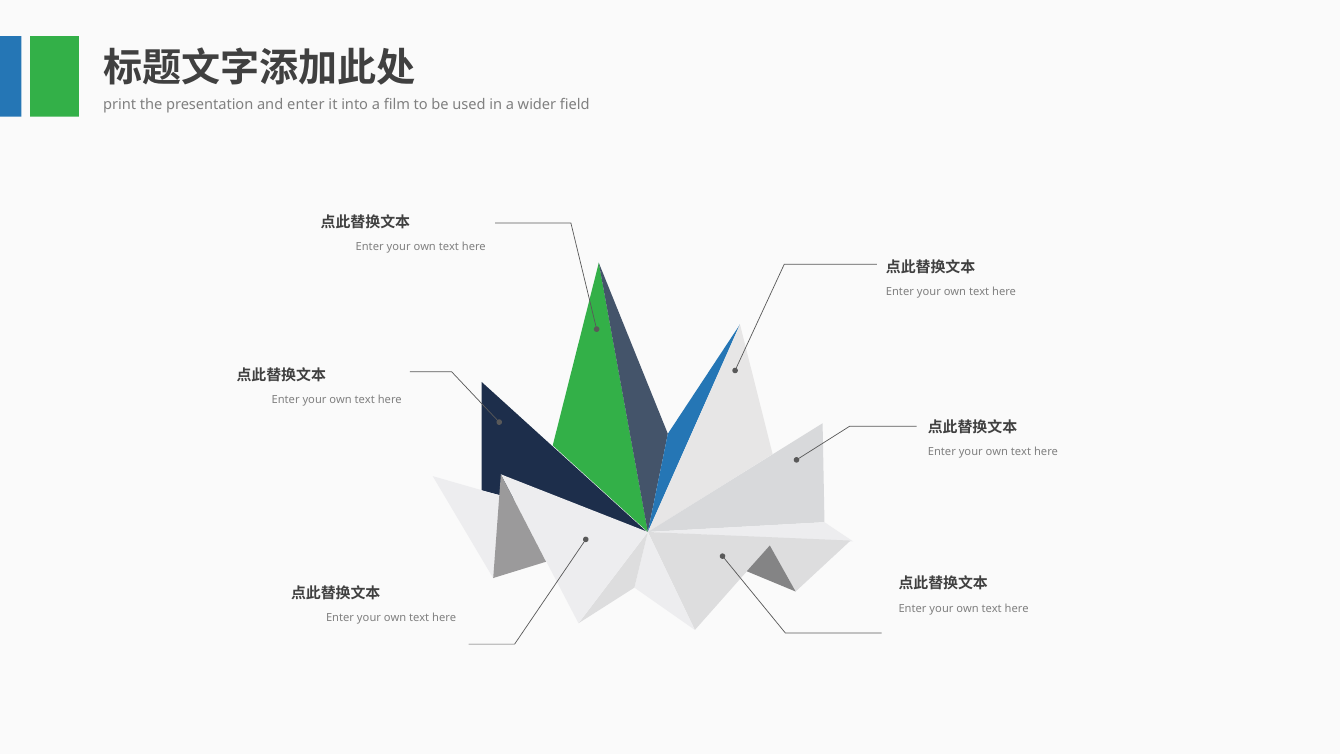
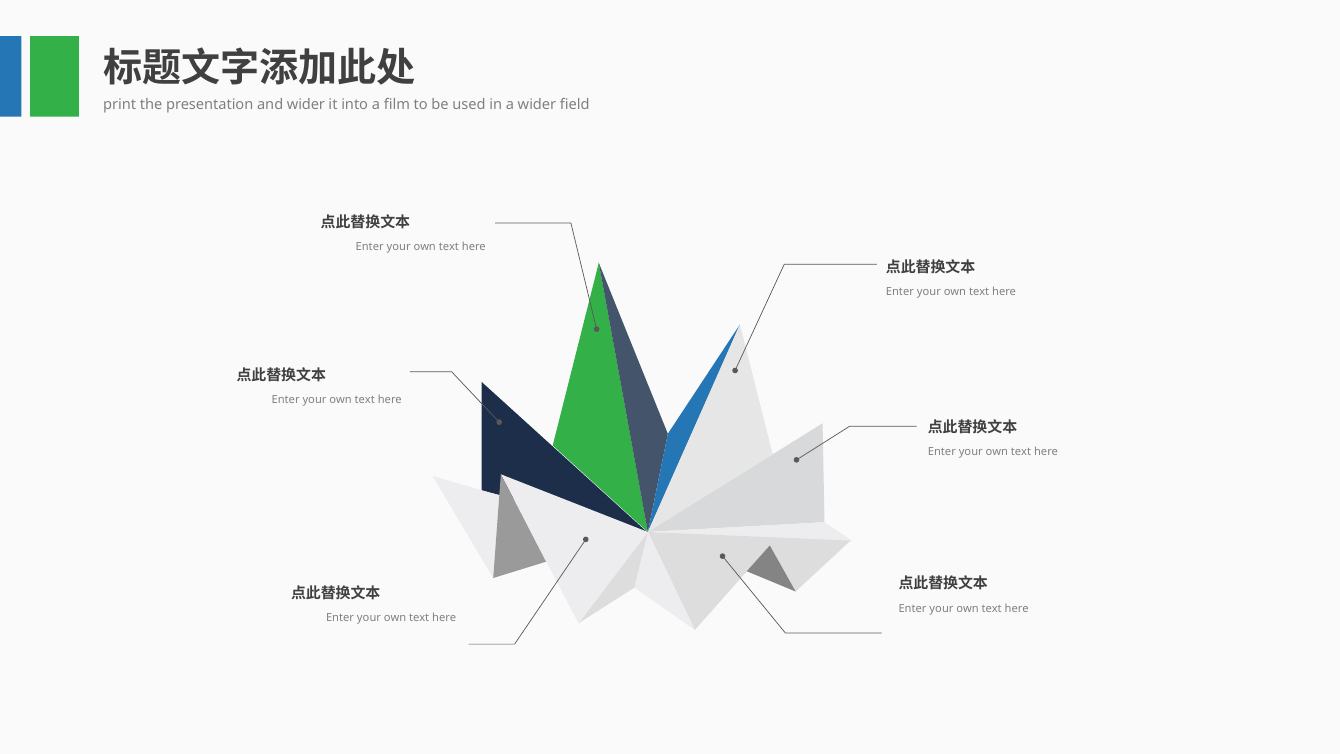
and enter: enter -> wider (306, 105)
